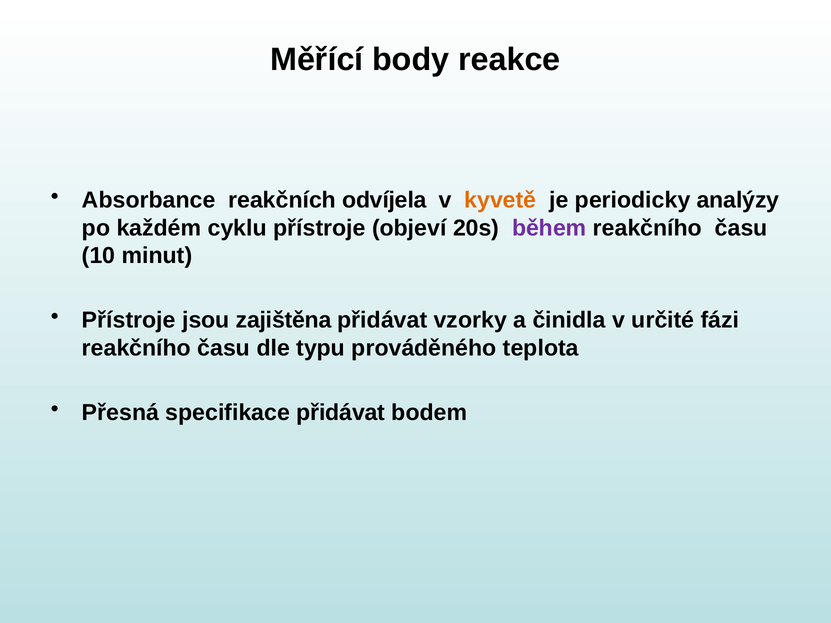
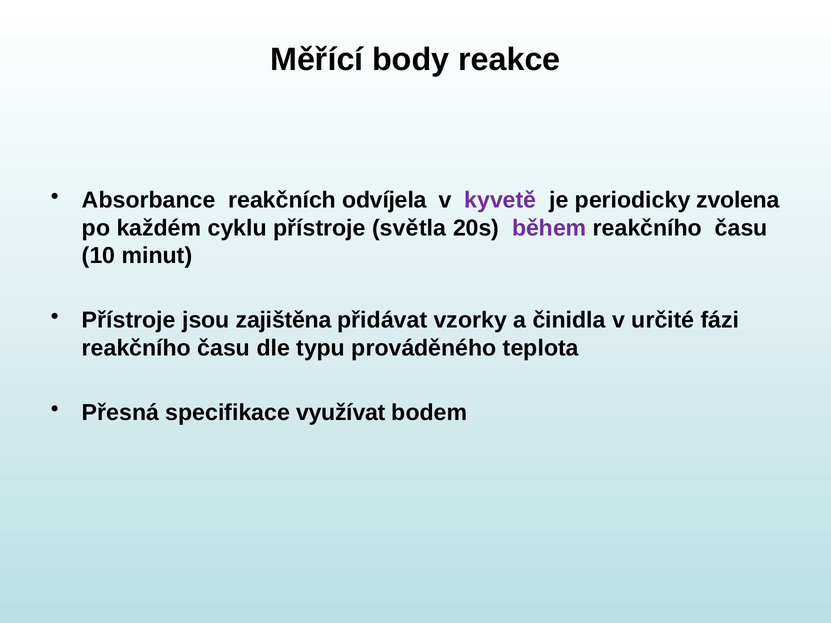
kyvetě colour: orange -> purple (500, 200)
analýzy: analýzy -> zvolena (738, 200)
objeví: objeví -> světla (409, 228)
specifikace přidávat: přidávat -> využívat (341, 413)
